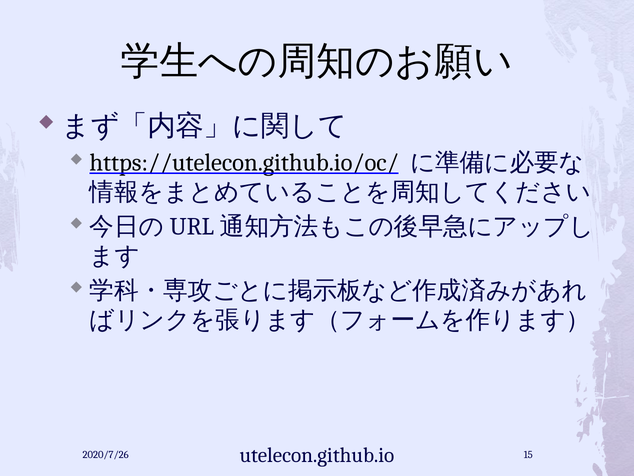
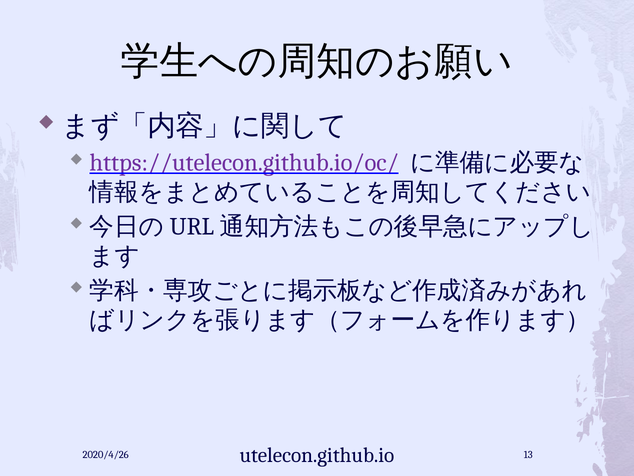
https://utelecon.github.io/oc/ colour: black -> purple (244, 162)
2020/7/26: 2020/7/26 -> 2020/4/26 (106, 454)
15: 15 -> 13 (528, 454)
